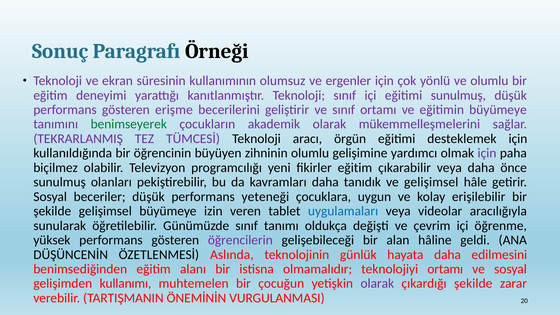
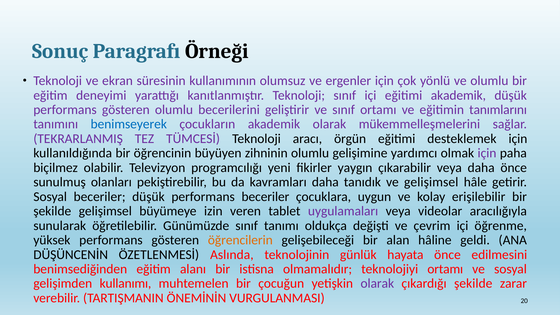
eğitimi sunulmuş: sunulmuş -> akademik (458, 95)
gösteren erişme: erişme -> olumlu (174, 110)
eğitimin büyümeye: büyümeye -> tanımlarını (498, 110)
benimseyerek colour: green -> blue (129, 124)
fikirler eğitim: eğitim -> yaygın (355, 168)
performans yeteneği: yeteneği -> beceriler (265, 197)
uygulamaları colour: blue -> purple (343, 211)
öğrencilerin colour: purple -> orange (240, 240)
hayata daha: daha -> önce (447, 255)
